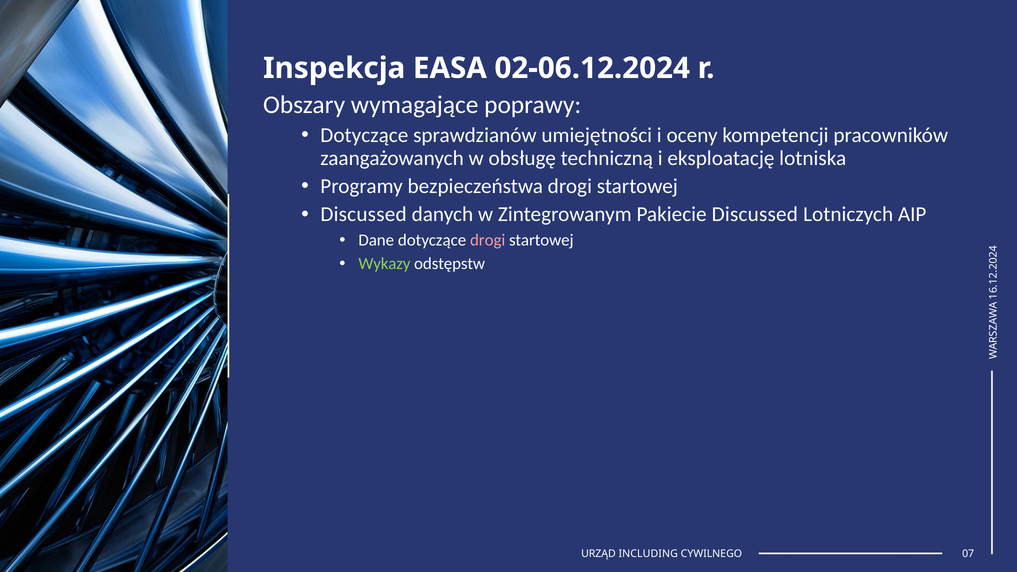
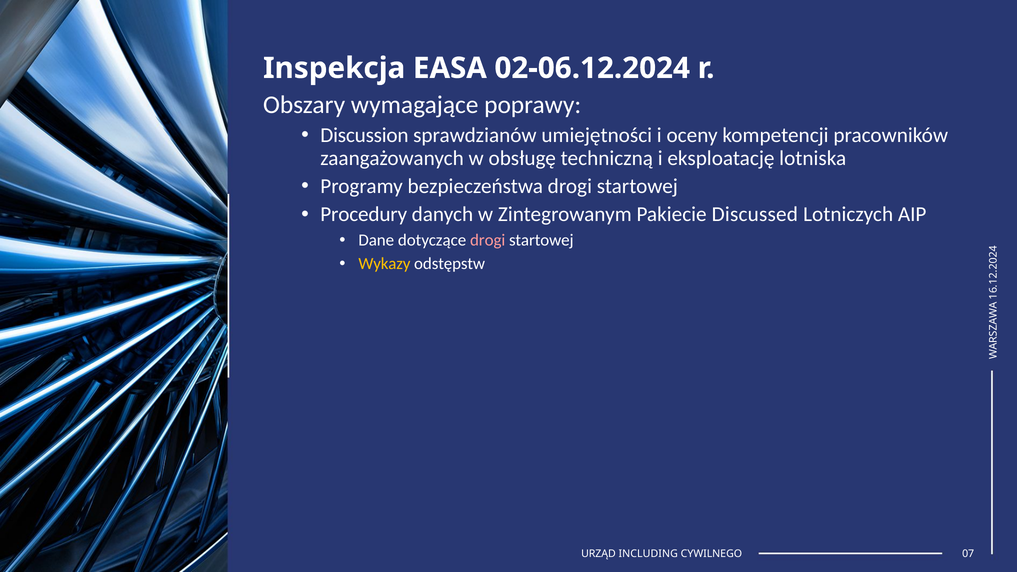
Dotyczące: Dotyczące -> Discussion (364, 135)
Discussed: Discussed -> Procedury (364, 214)
Wykazy colour: light green -> yellow (384, 264)
